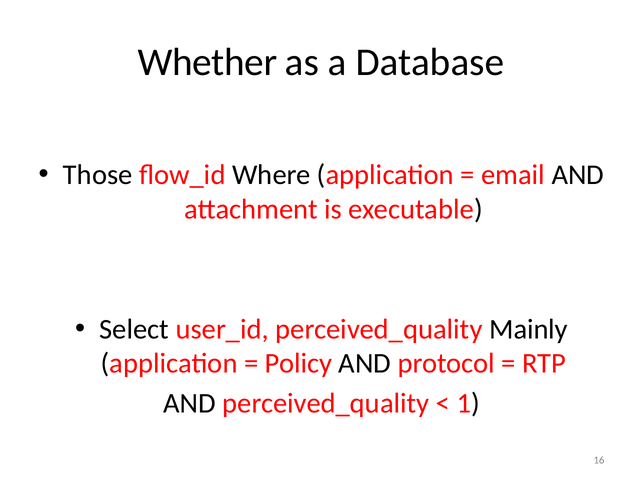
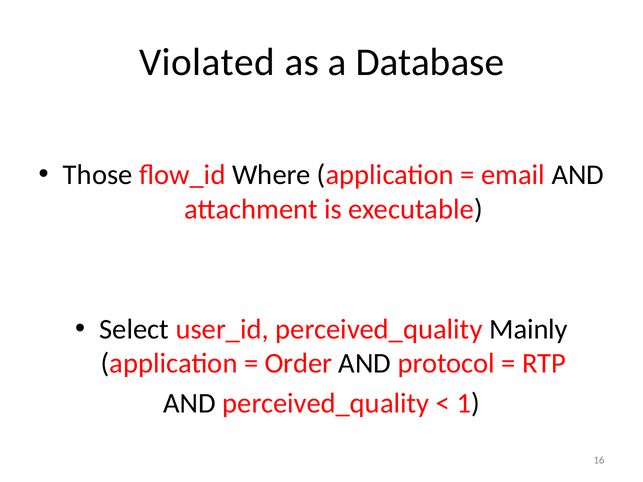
Whether: Whether -> Violated (207, 62)
Policy: Policy -> Order (298, 364)
